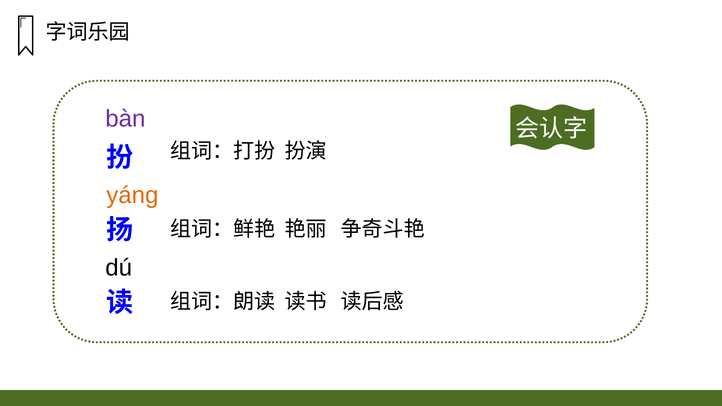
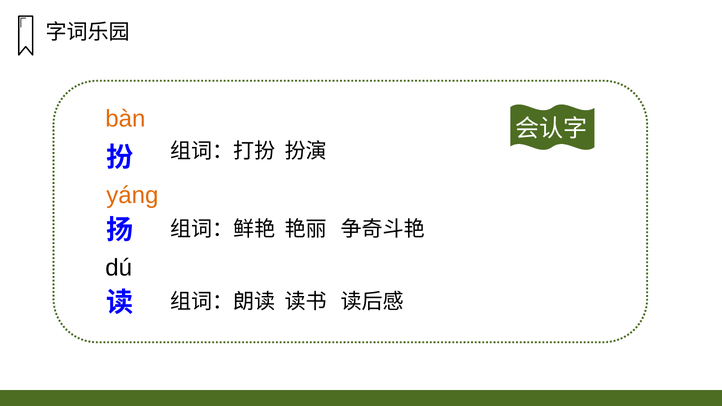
bàn colour: purple -> orange (125, 119)
